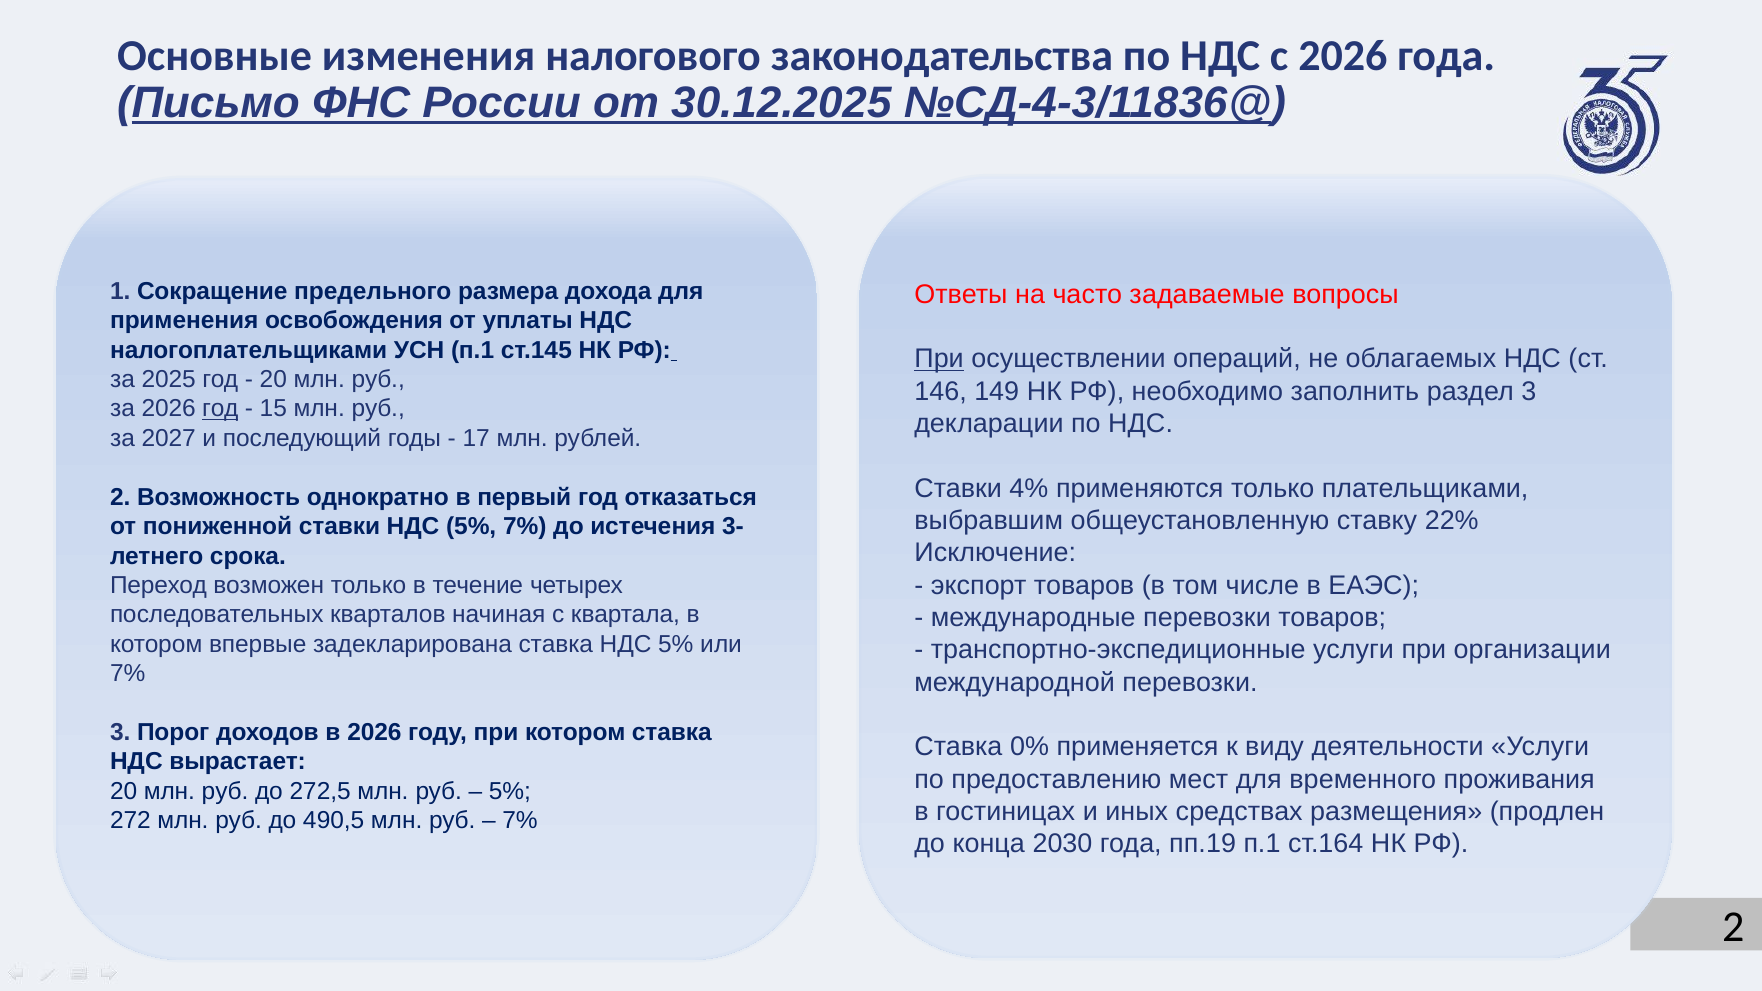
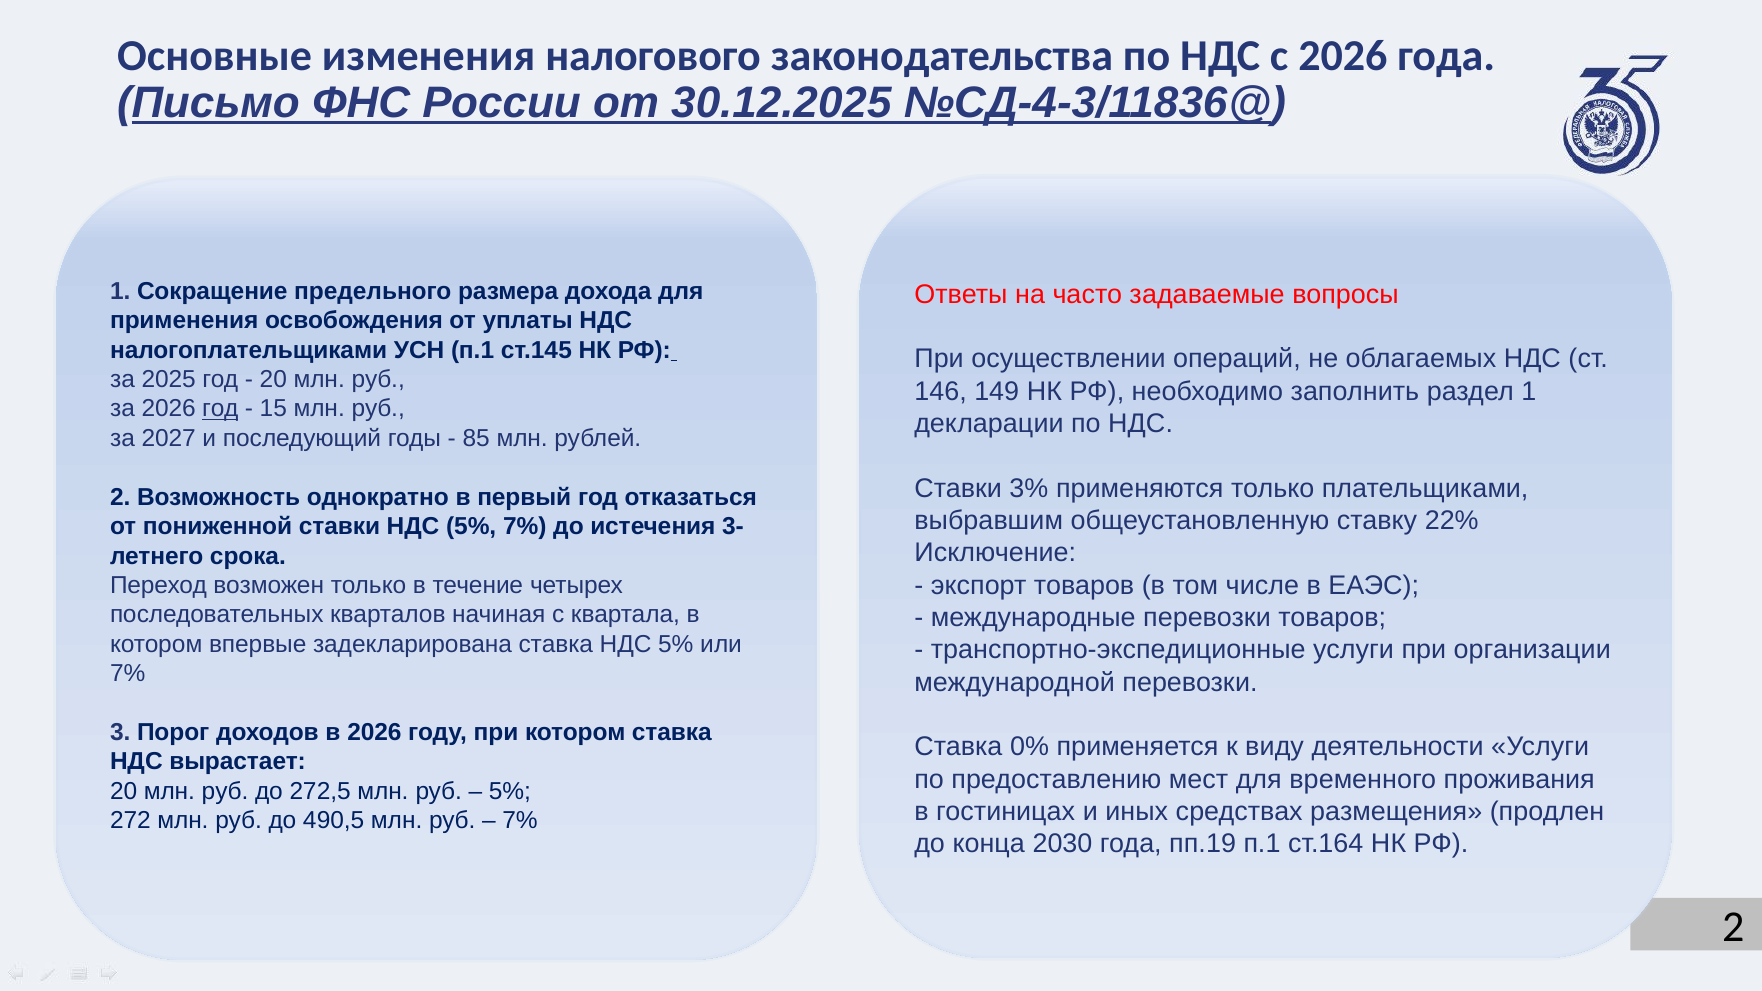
При underline: present -> none (939, 359)
раздел 3: 3 -> 1 (1529, 391)
17: 17 -> 85 (476, 438)
4%: 4% -> 3% (1029, 488)
